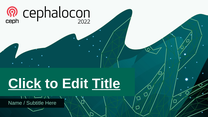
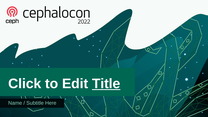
Click underline: present -> none (25, 84)
